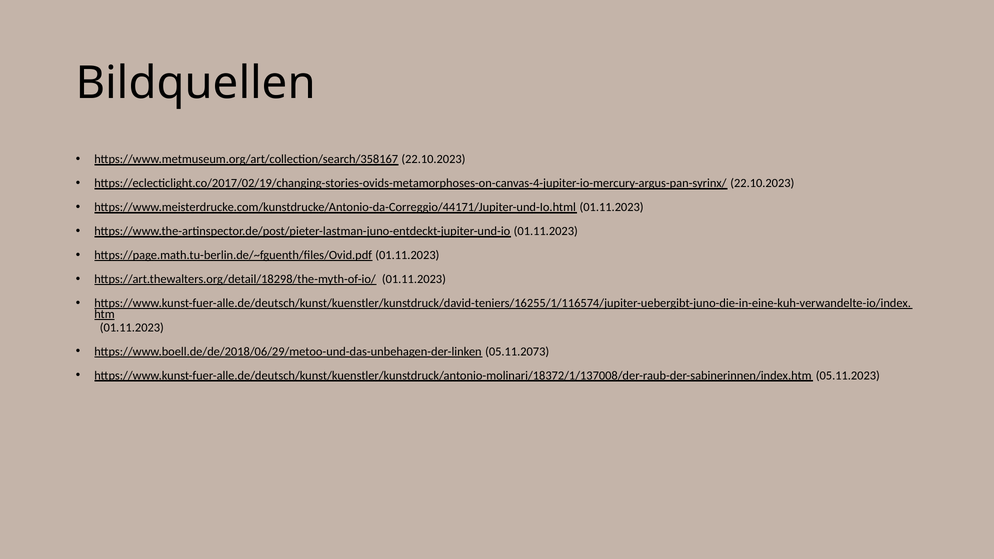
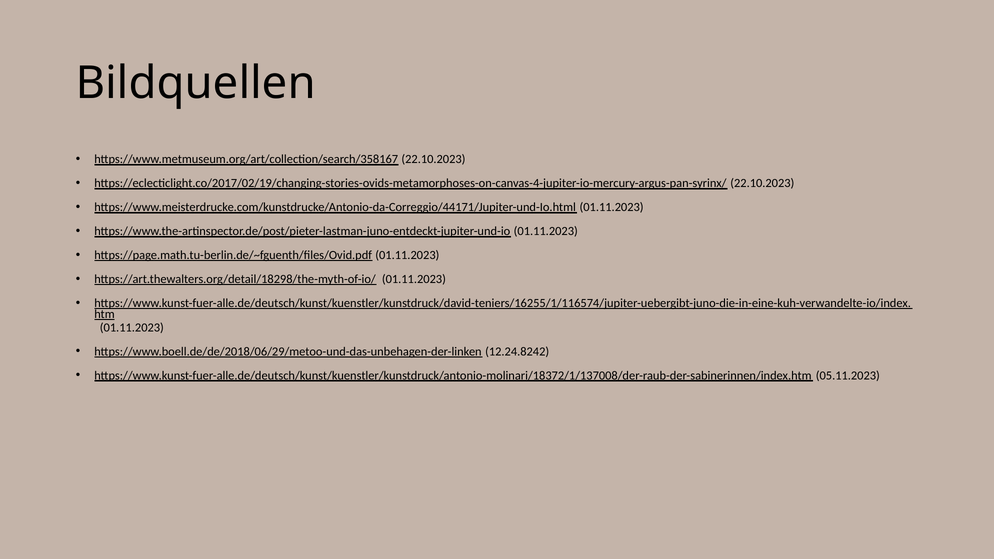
05.11.2073: 05.11.2073 -> 12.24.8242 (517, 352)
